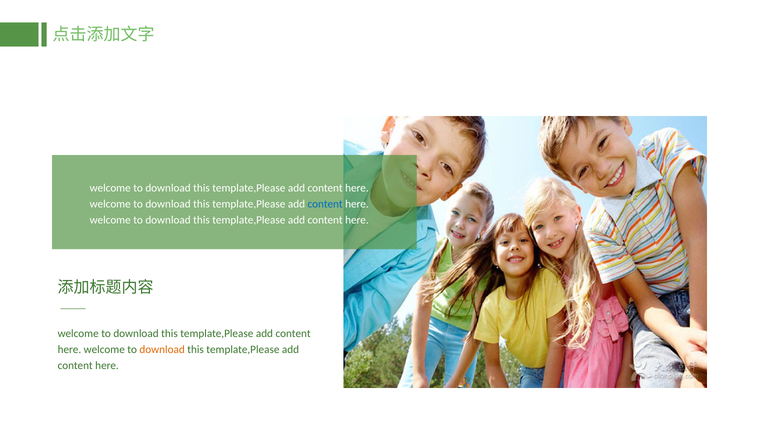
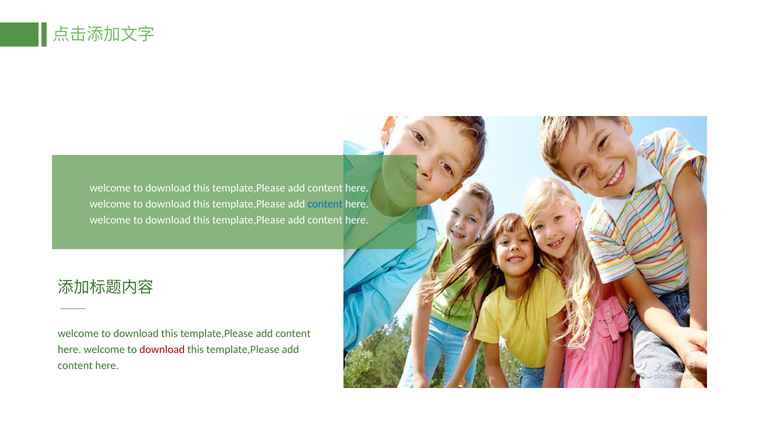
download colour: orange -> red (162, 350)
